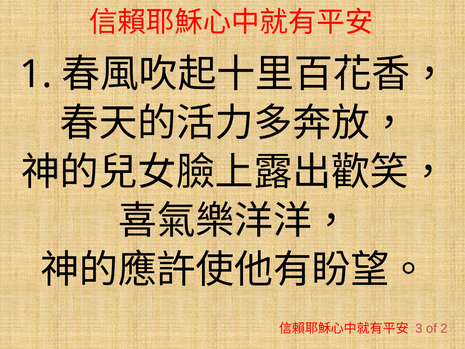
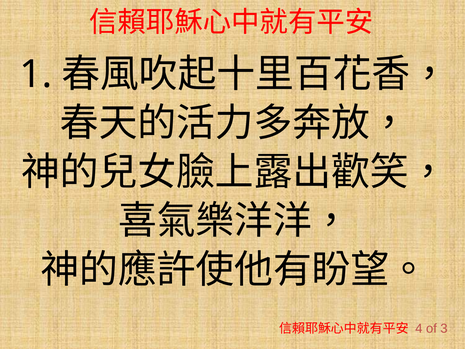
3: 3 -> 4 (419, 328)
2: 2 -> 3 (444, 328)
